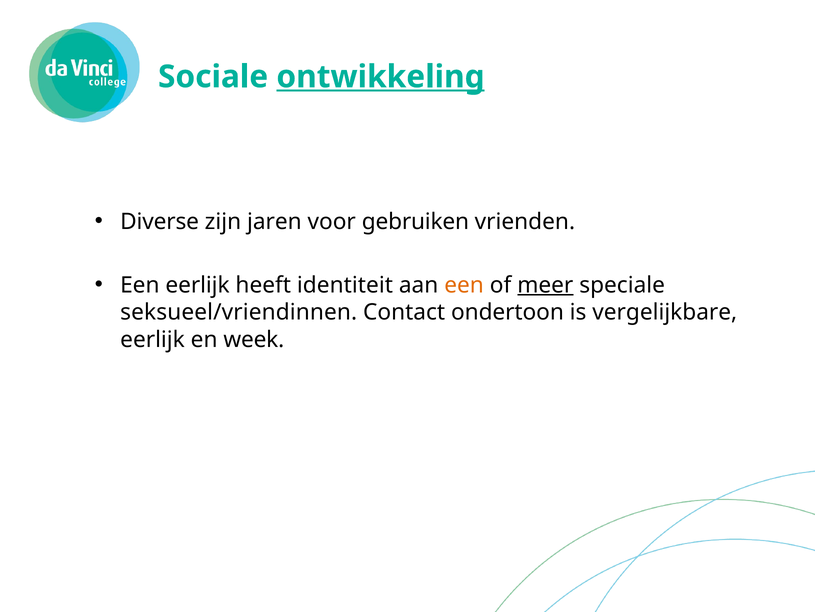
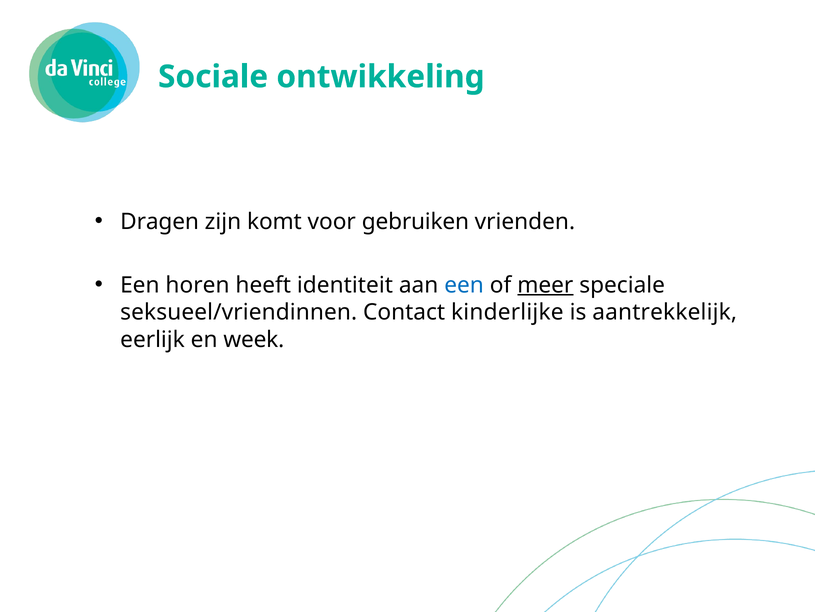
ontwikkeling underline: present -> none (381, 77)
Diverse: Diverse -> Dragen (160, 221)
jaren: jaren -> komt (274, 221)
Een eerlijk: eerlijk -> horen (197, 285)
een colour: orange -> blue (464, 285)
ondertoon: ondertoon -> kinderlijke (507, 312)
vergelijkbare: vergelijkbare -> aantrekkelijk (665, 312)
